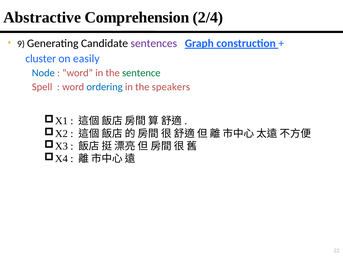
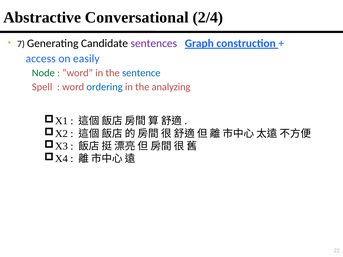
Comprehension: Comprehension -> Conversational (137, 17)
9: 9 -> 7 (21, 44)
cluster: cluster -> access (41, 59)
Node colour: blue -> green (43, 73)
sentence colour: green -> blue (141, 73)
speakers: speakers -> analyzing (171, 87)
